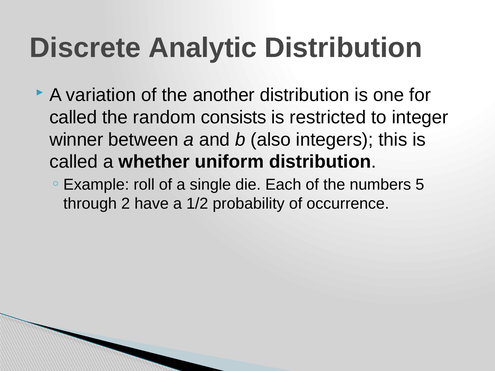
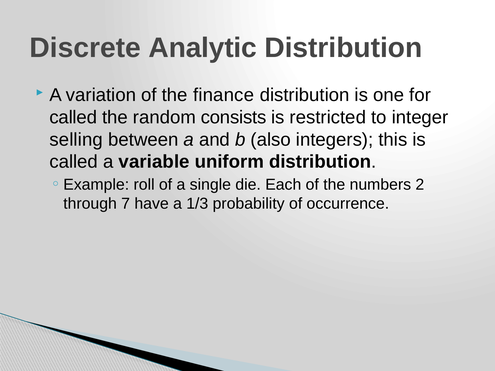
another: another -> finance (224, 95)
winner: winner -> selling (76, 140)
whether: whether -> variable (154, 162)
5: 5 -> 2 (420, 185)
2: 2 -> 7 (126, 204)
1/2: 1/2 -> 1/3 (197, 204)
